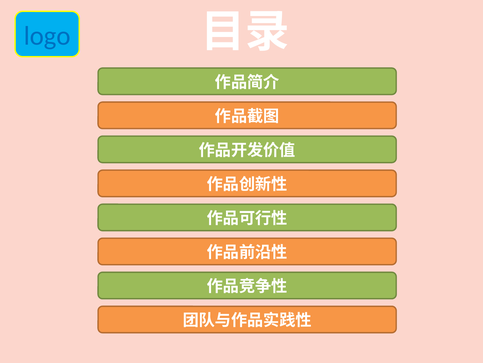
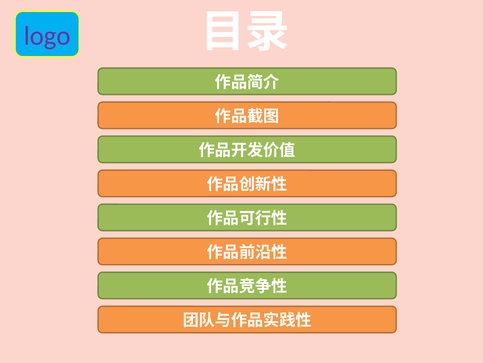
logo colour: blue -> purple (47, 36)
